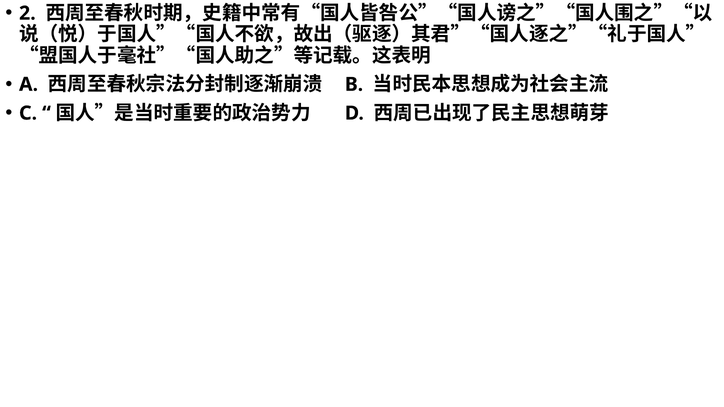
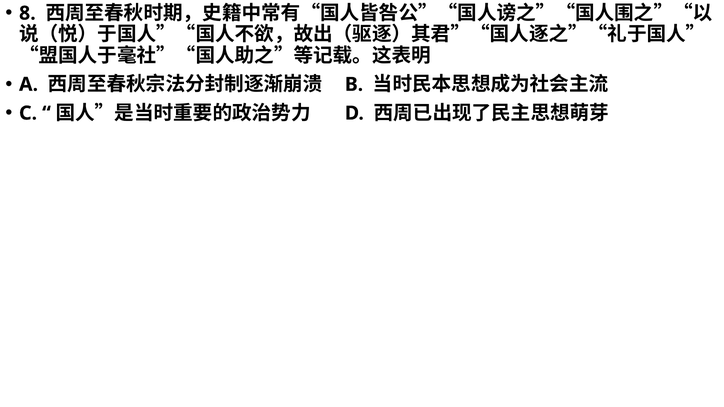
2: 2 -> 8 (27, 13)
